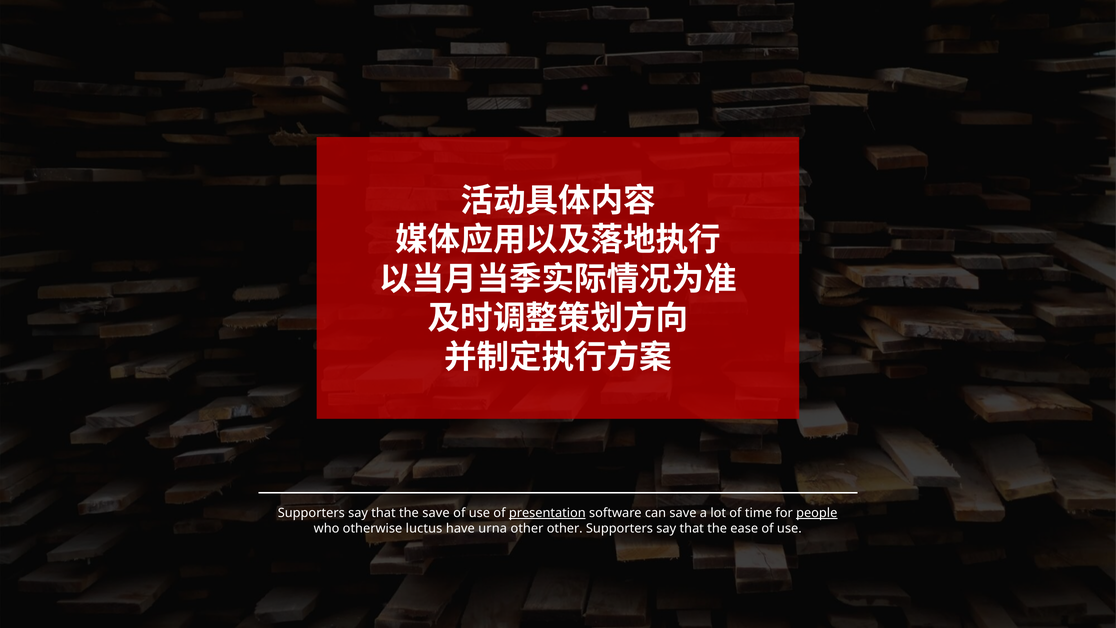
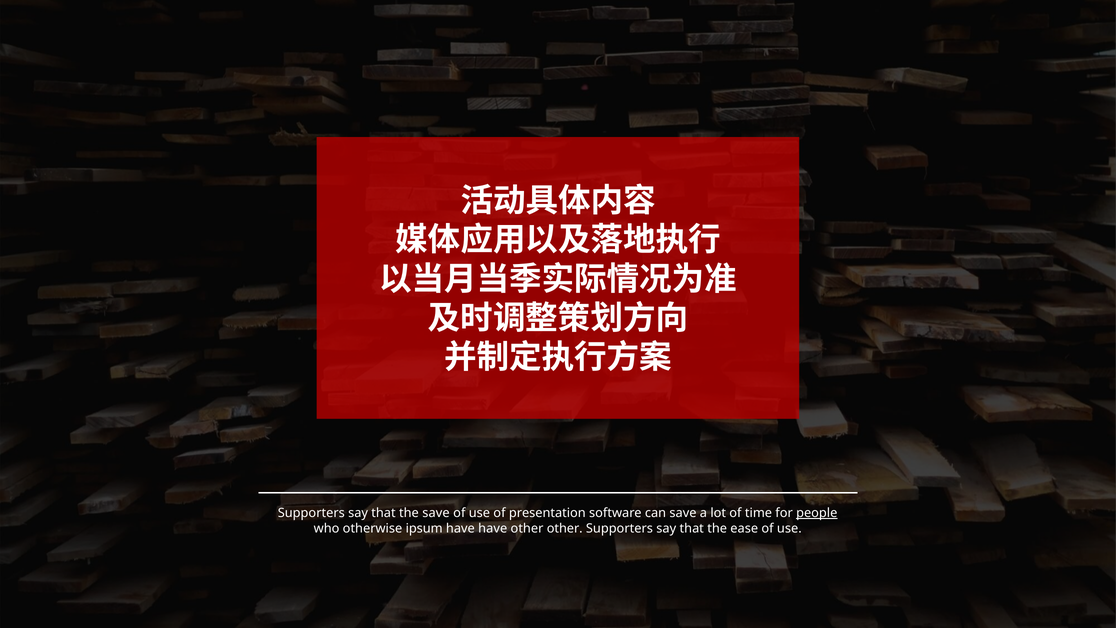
presentation underline: present -> none (547, 513)
luctus: luctus -> ipsum (424, 528)
have urna: urna -> have (493, 528)
